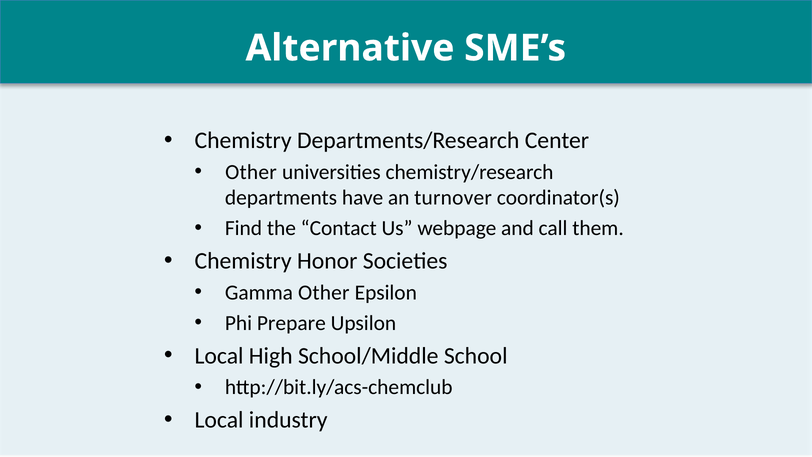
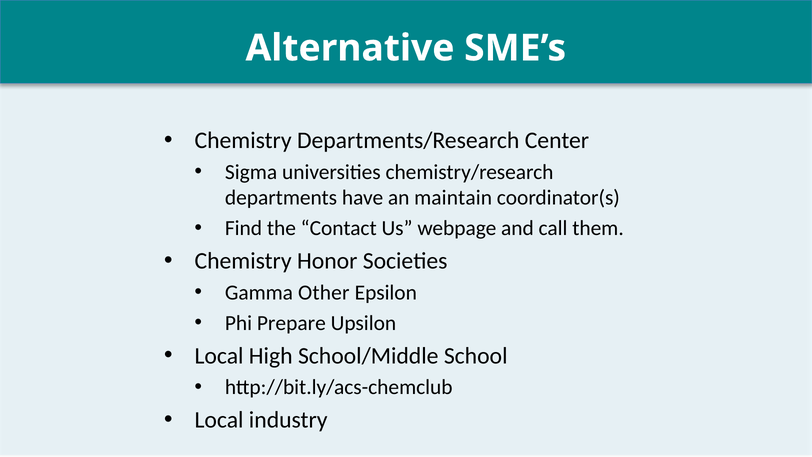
Other: Other -> Sigma (251, 172)
turnover: turnover -> maintain (453, 198)
